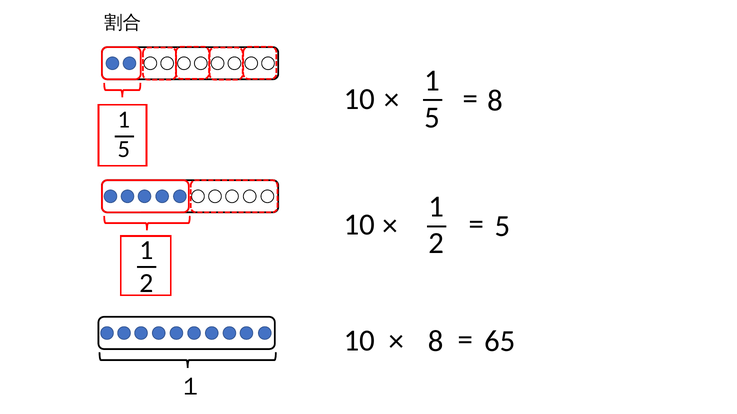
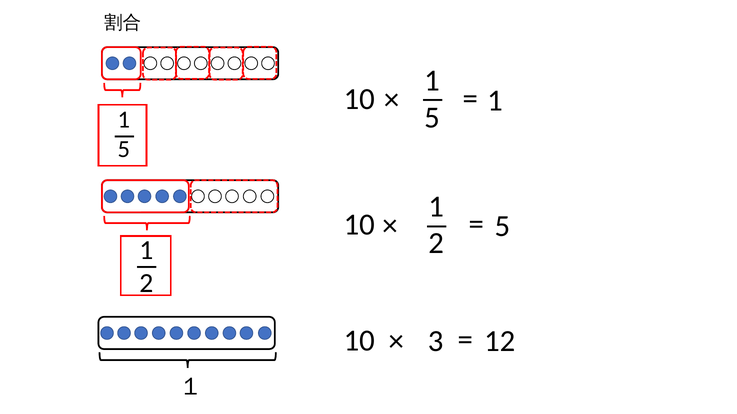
8: 8 -> 1 (495, 101)
8: 8 -> 3 (436, 342)
65: 65 -> 12 (500, 342)
